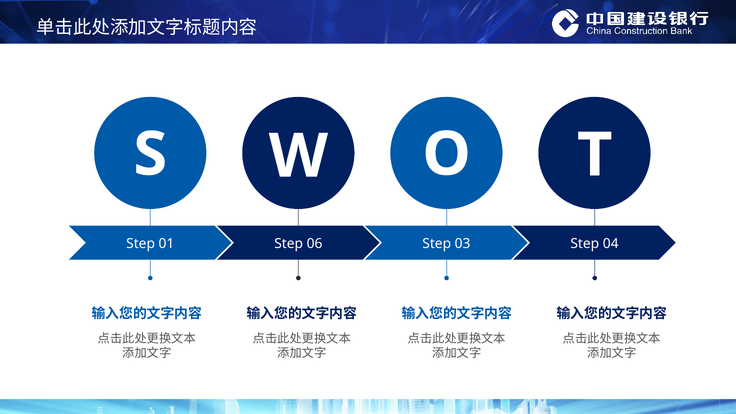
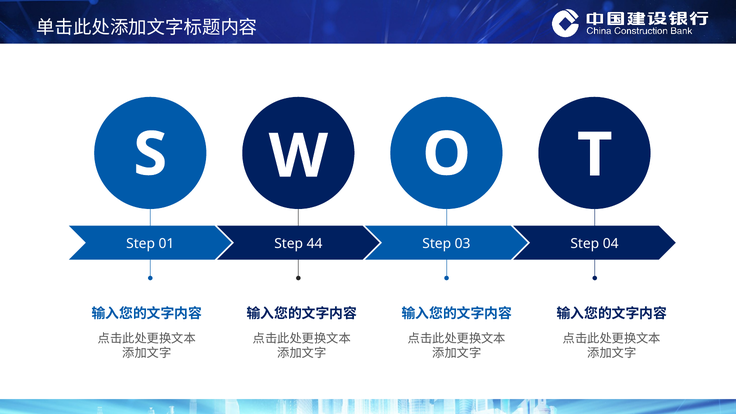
06: 06 -> 44 (315, 244)
